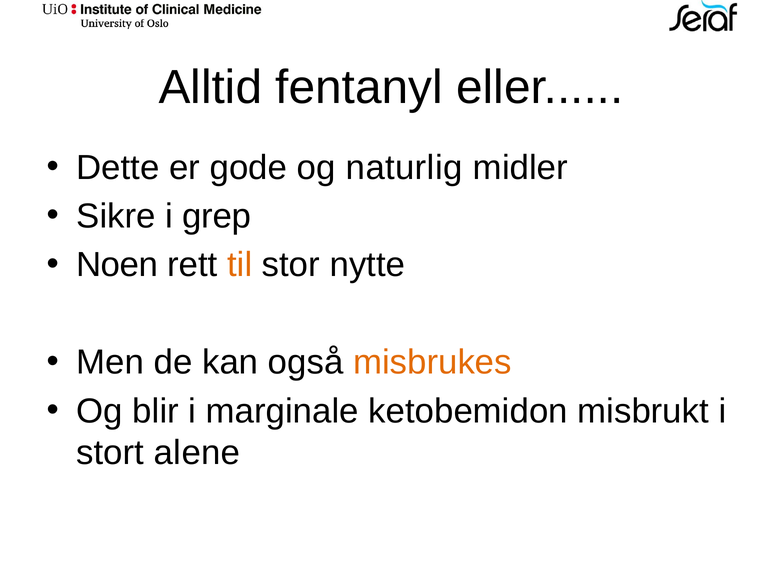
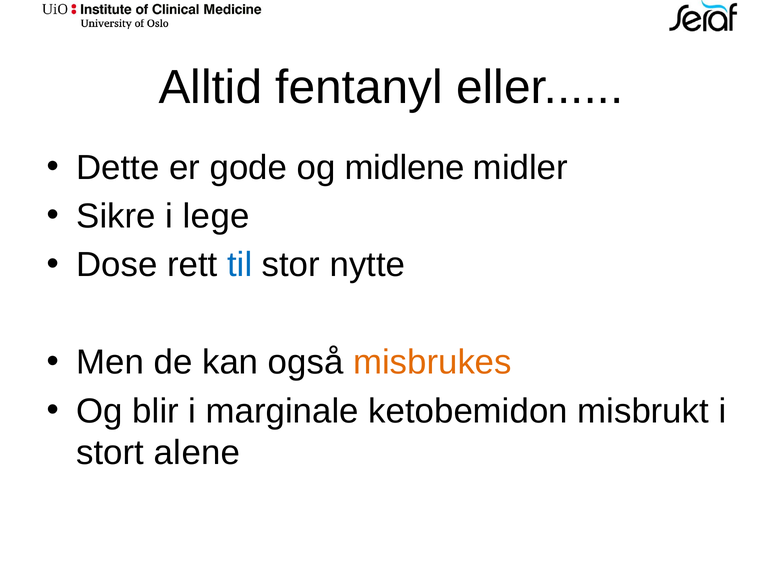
naturlig: naturlig -> midlene (405, 168)
grep: grep -> lege (216, 216)
Noen: Noen -> Dose (117, 265)
til colour: orange -> blue (240, 265)
